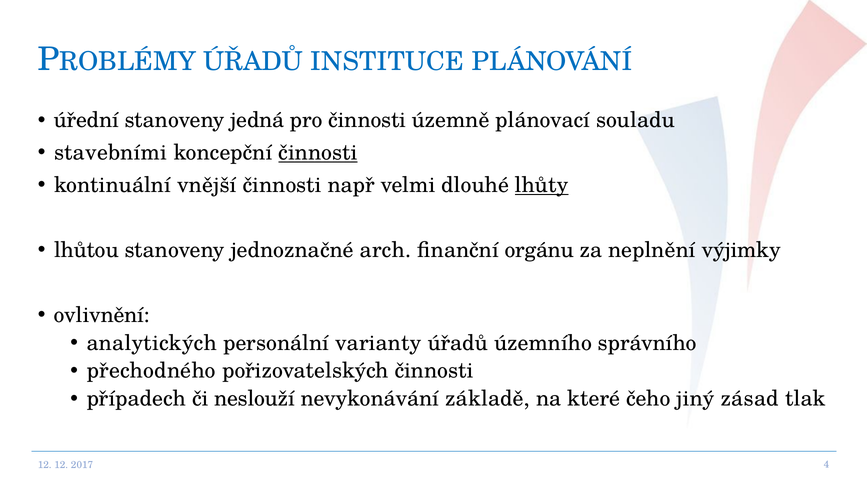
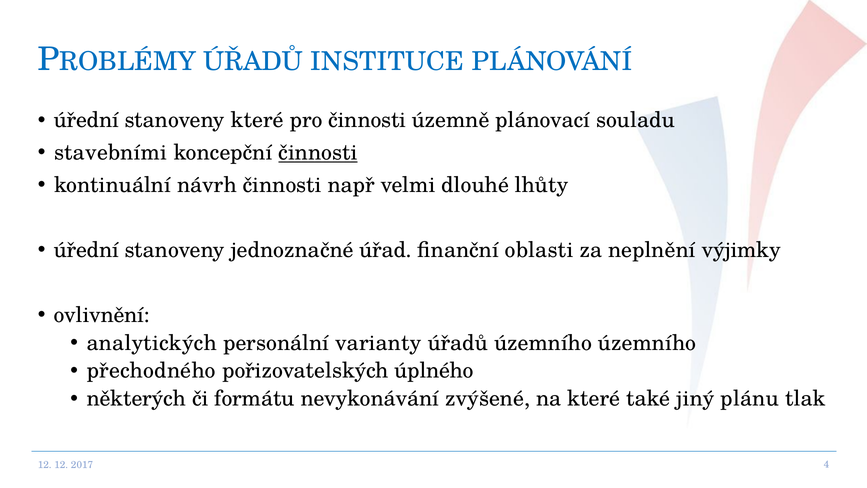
stanoveny jedná: jedná -> které (257, 120)
vnější: vnější -> návrh (207, 185)
lhůty underline: present -> none (542, 185)
lhůtou: lhůtou -> úřední (86, 250)
arch: arch -> úřad (386, 250)
orgánu: orgánu -> oblasti (539, 250)
územního správního: správního -> územního (647, 343)
pořizovatelských činnosti: činnosti -> úplného (434, 371)
případech: případech -> některých (136, 398)
neslouží: neslouží -> formátu (255, 398)
základě: základě -> zvýšené (488, 398)
čeho: čeho -> také (648, 398)
zásad: zásad -> plánu (750, 398)
